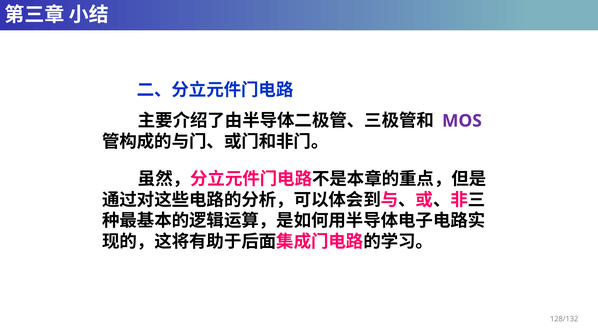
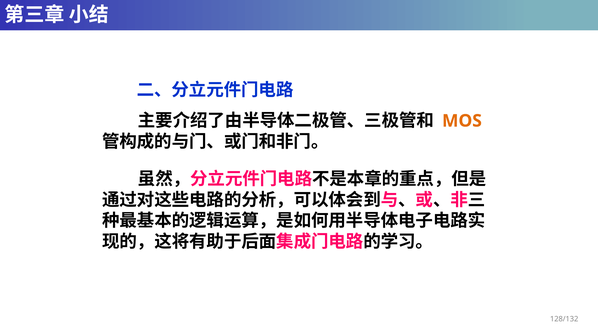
MOS colour: purple -> orange (462, 121)
